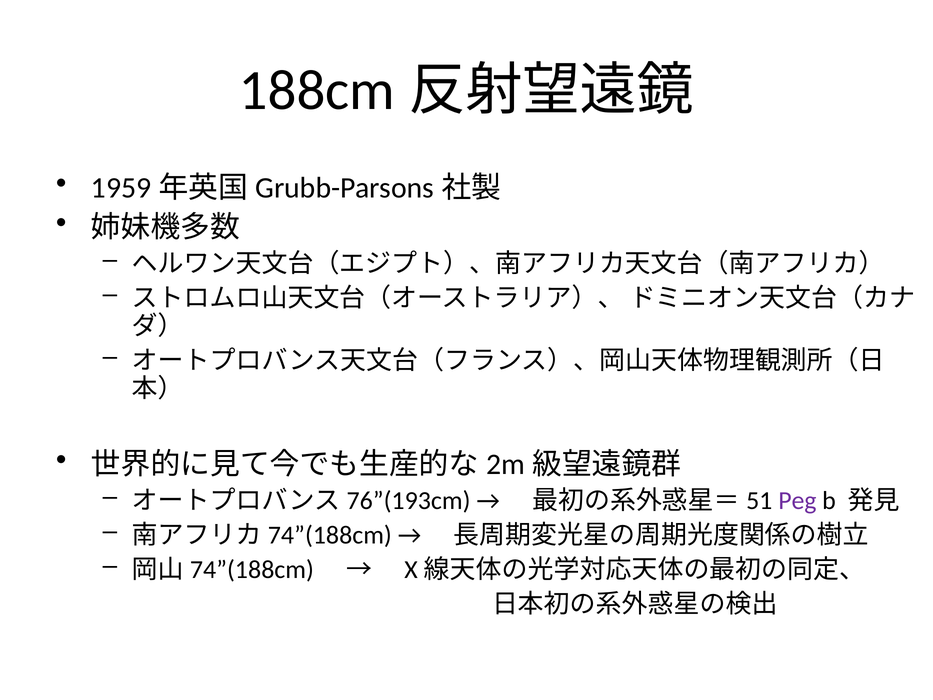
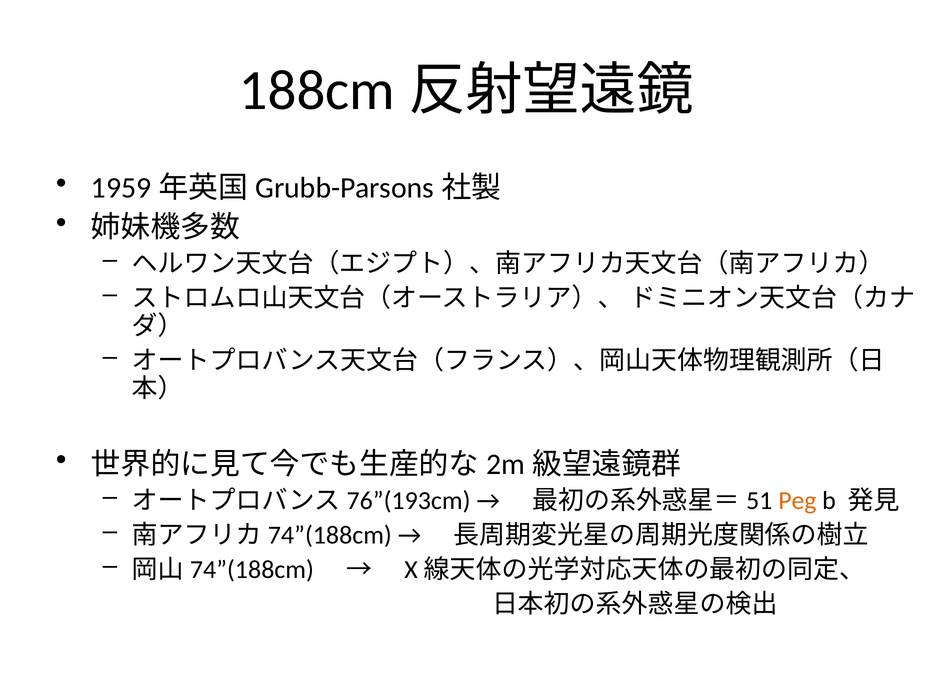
Peg colour: purple -> orange (797, 501)
